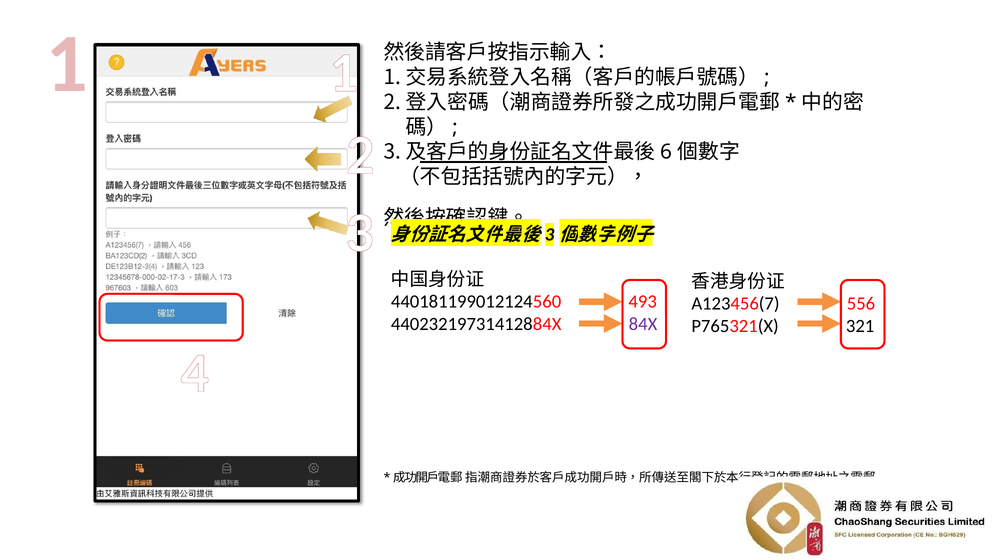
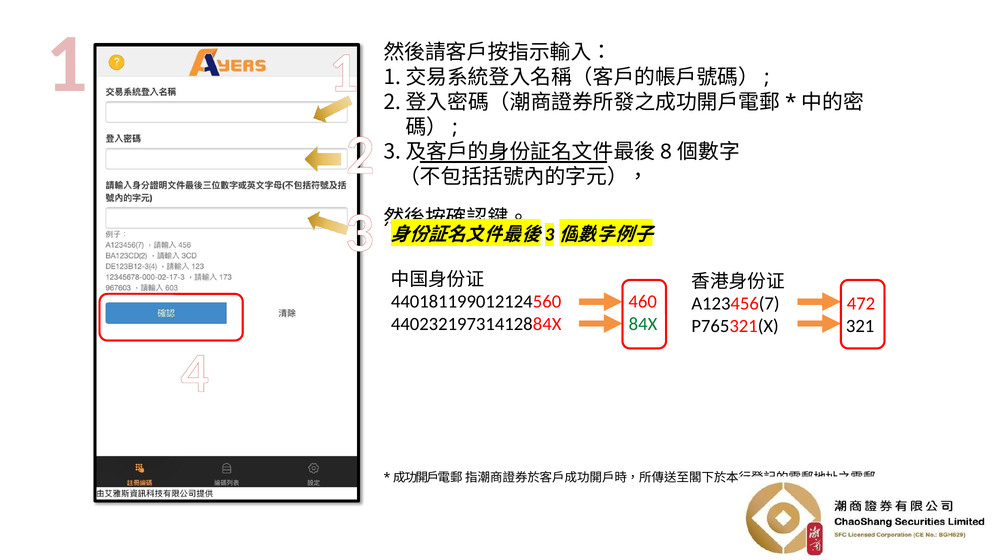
6: 6 -> 8 (666, 152)
493: 493 -> 460 (643, 302)
556: 556 -> 472 (861, 304)
84X colour: purple -> green (643, 324)
